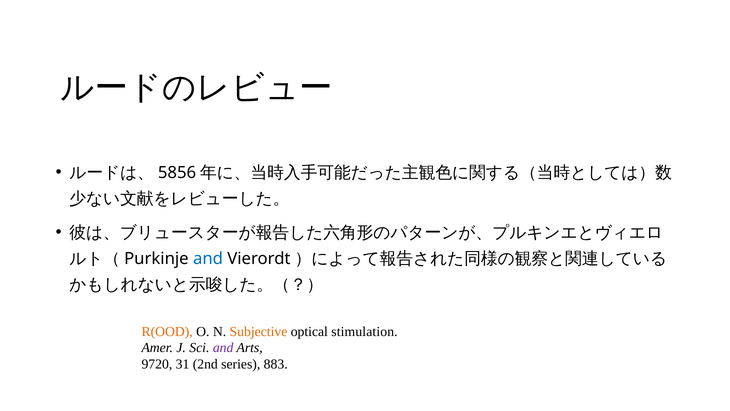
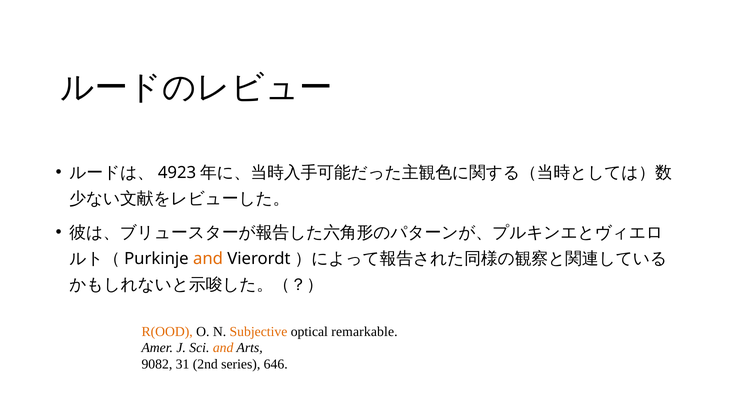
5856: 5856 -> 4923 (177, 173)
and colour: blue -> orange (208, 258)
stimulation: stimulation -> remarkable (364, 331)
and colour: purple -> orange (223, 348)
9720: 9720 -> 9082 (157, 364)
883: 883 -> 646 (276, 364)
